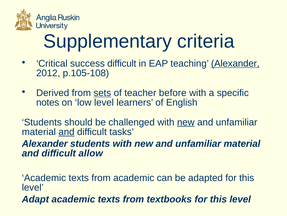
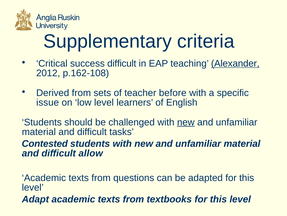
p.105-108: p.105-108 -> p.162-108 (86, 73)
sets underline: present -> none (102, 93)
notes: notes -> issue (48, 102)
and underline: present -> none (66, 131)
Alexander: Alexander -> Contested (45, 143)
from academic: academic -> questions (134, 177)
